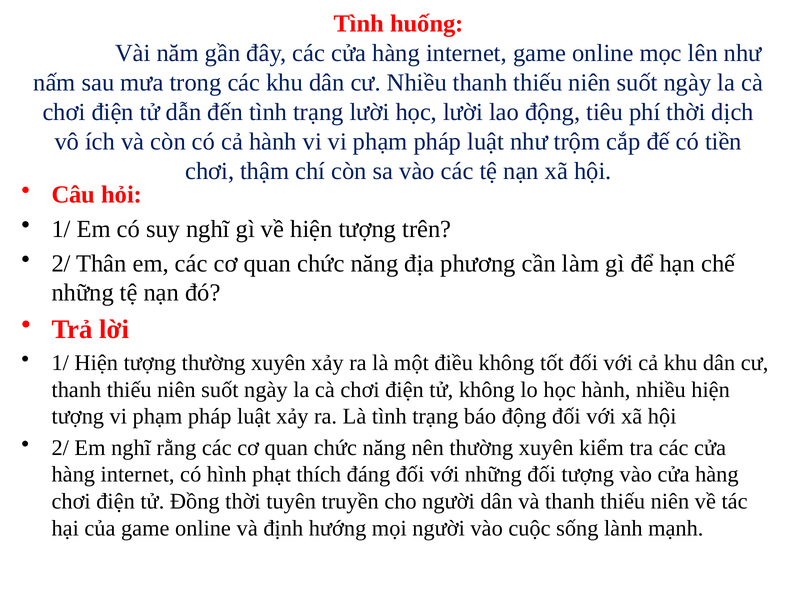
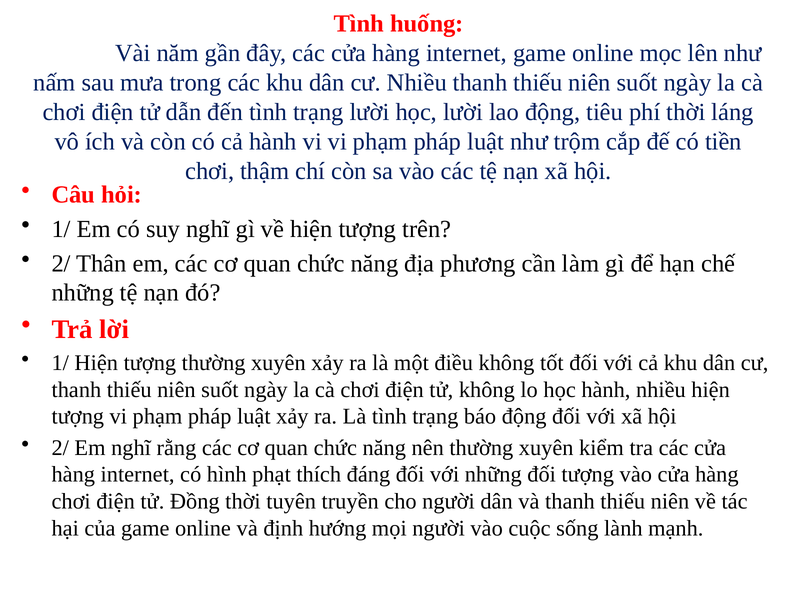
dịch: dịch -> láng (733, 112)
